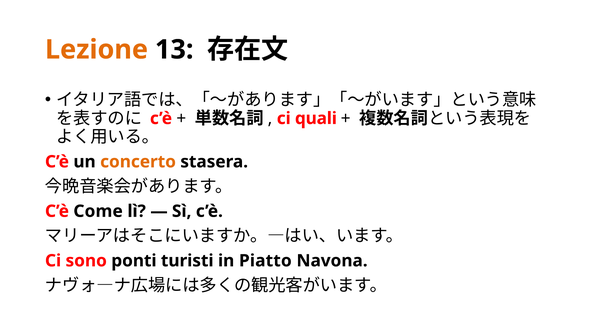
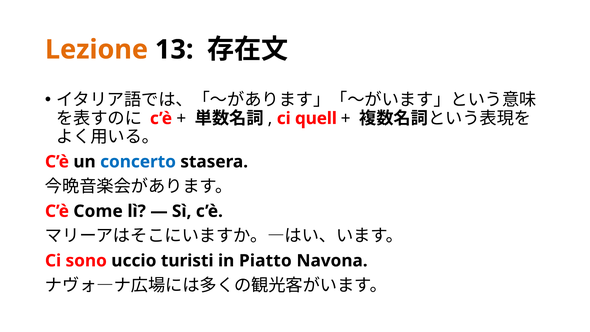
quali: quali -> quell (316, 118)
concerto colour: orange -> blue (138, 162)
ponti: ponti -> uccio (134, 261)
